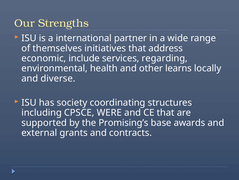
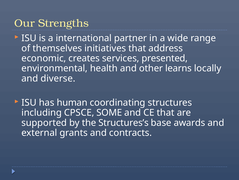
include: include -> creates (84, 58)
regarding: regarding -> presented (165, 58)
society: society -> human (72, 102)
WERE: WERE -> SOME (109, 112)
Promising’s: Promising’s -> Structures’s (124, 122)
